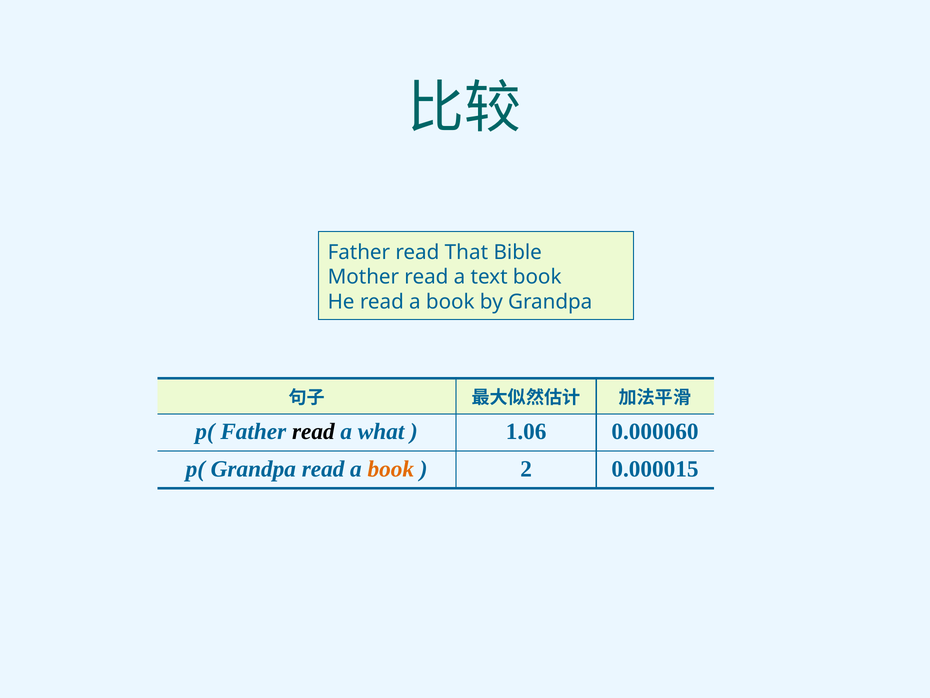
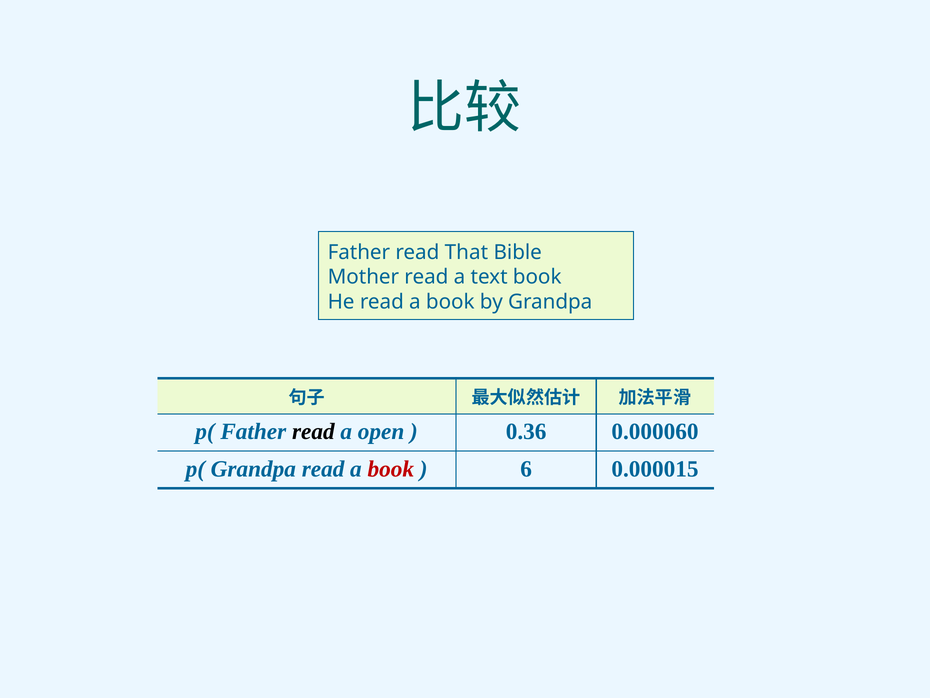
what: what -> open (381, 431)
1.06: 1.06 -> 0.36 (526, 431)
book colour: orange -> red (391, 469)
2: 2 -> 6 (526, 469)
